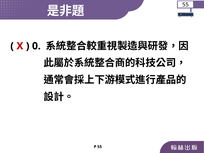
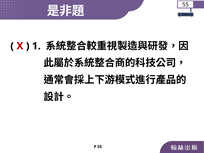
0: 0 -> 1 (36, 46)
